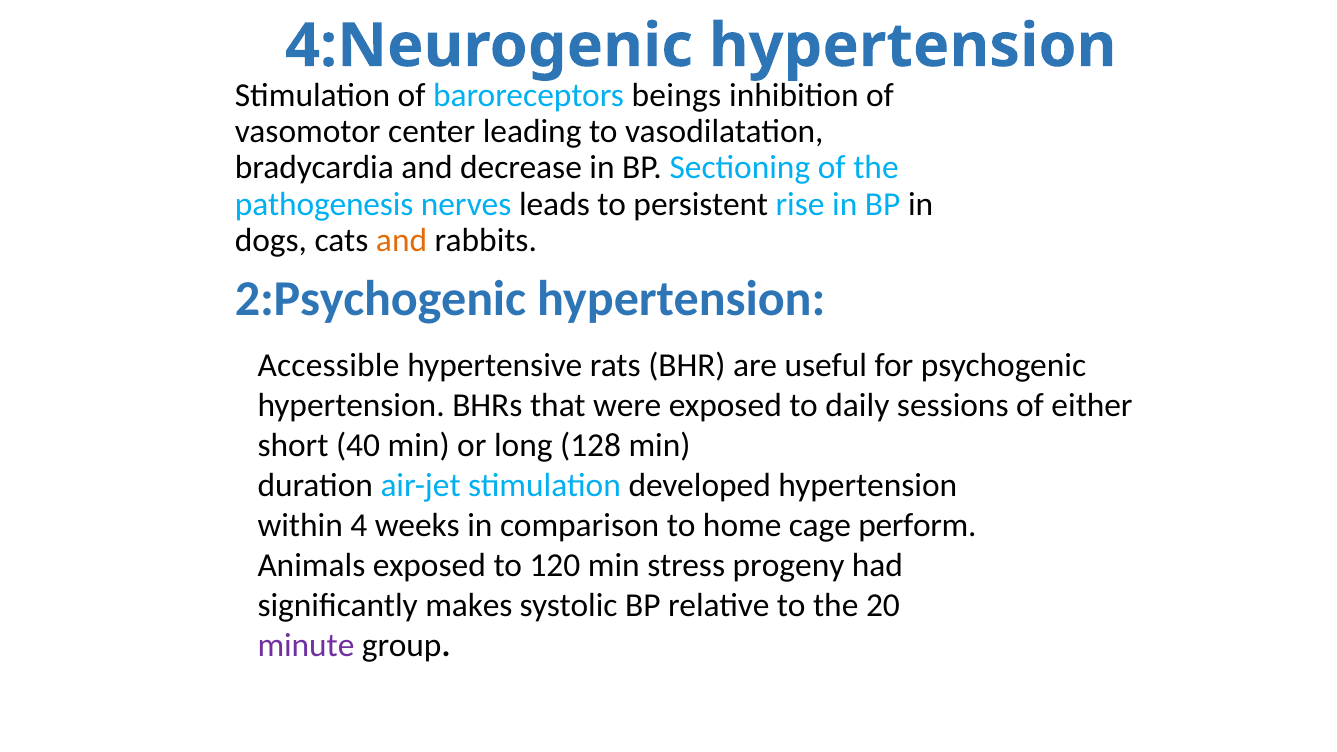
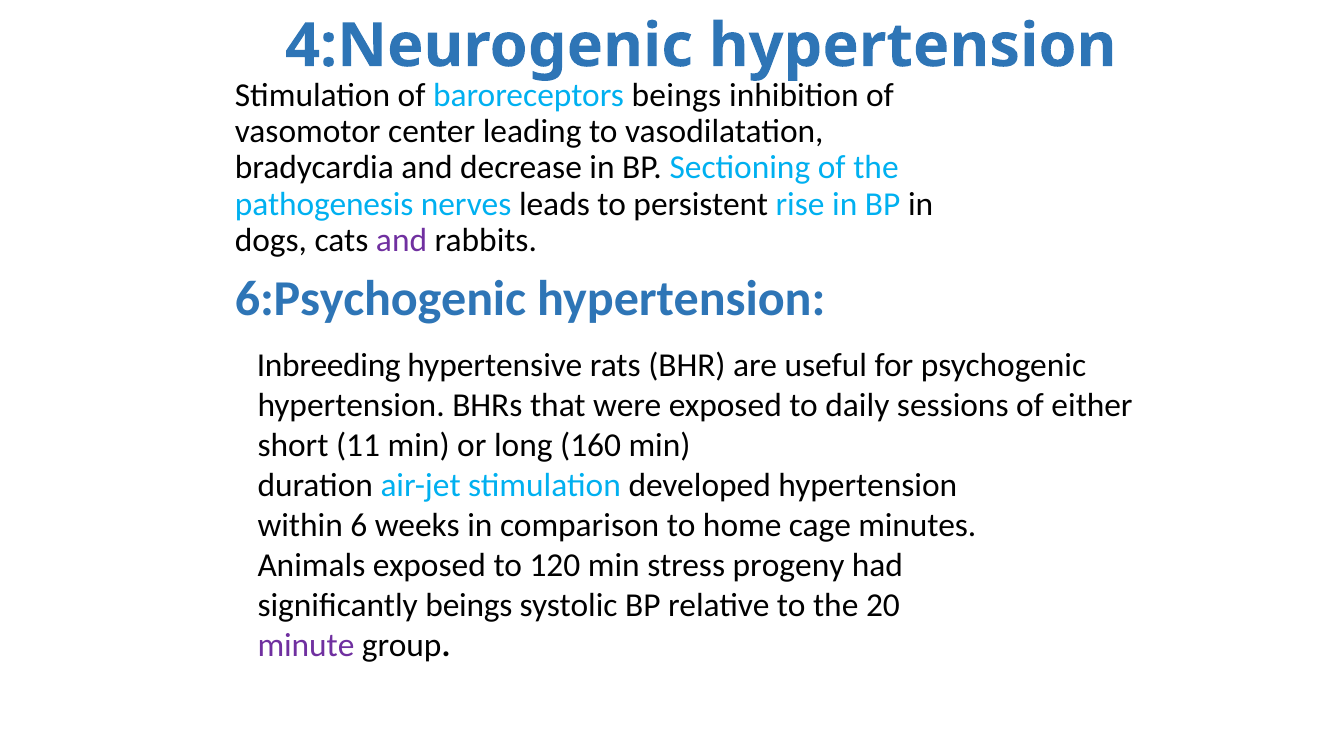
and colour: orange -> purple (402, 240)
2:Psychogenic: 2:Psychogenic -> 6:Psychogenic (380, 299)
Accessible: Accessible -> Inbreeding (329, 365)
40: 40 -> 11 (358, 445)
128: 128 -> 160 (591, 445)
4: 4 -> 6 (359, 526)
perform: perform -> minutes (917, 526)
significantly makes: makes -> beings (469, 606)
